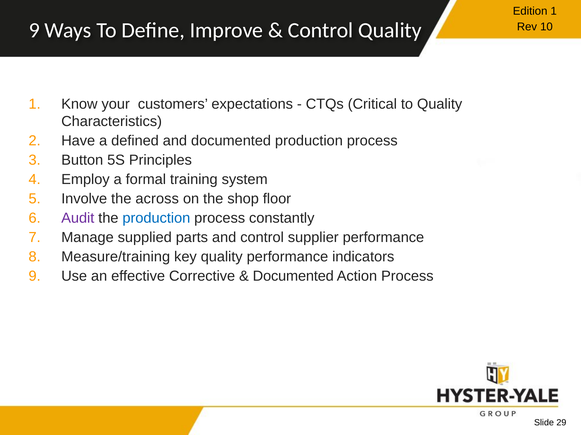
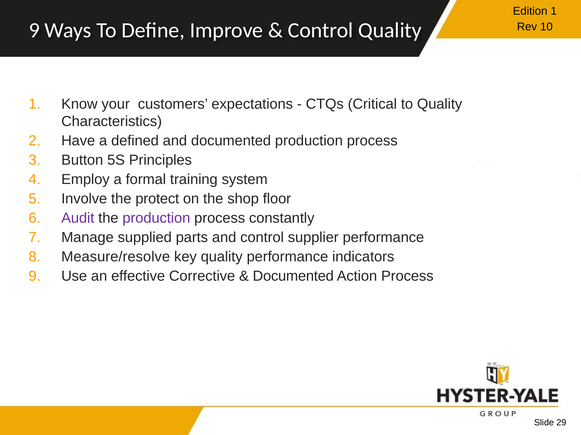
across: across -> protect (157, 199)
production colour: blue -> purple (156, 218)
Measure/training: Measure/training -> Measure/resolve (116, 257)
